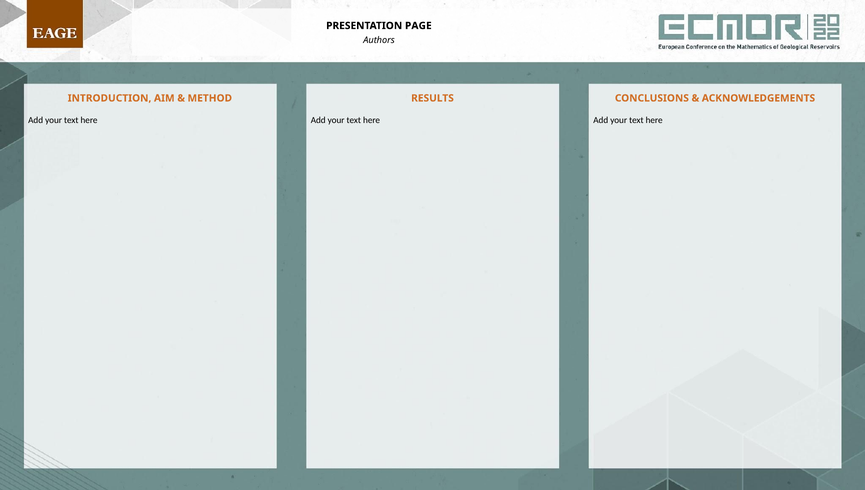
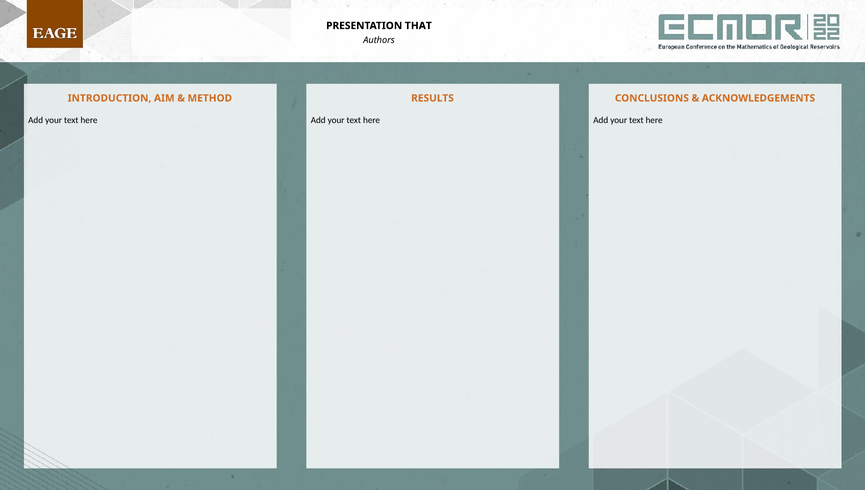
PAGE: PAGE -> THAT (418, 26)
